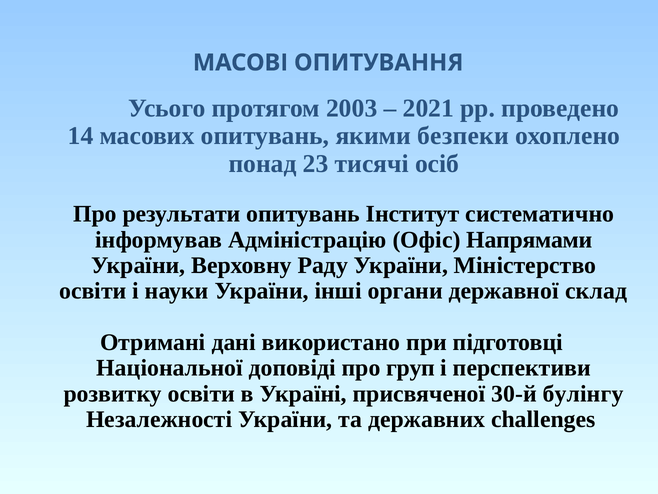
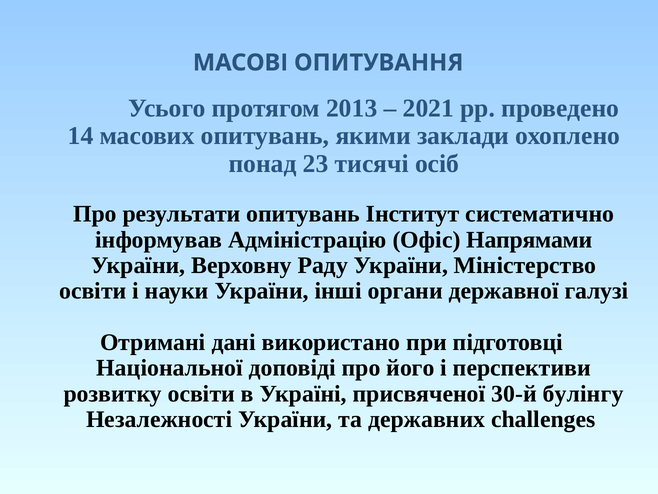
2003: 2003 -> 2013 (352, 108)
безпеки: безпеки -> заклади (463, 136)
склад: склад -> галузі (596, 291)
груп: груп -> його (410, 368)
